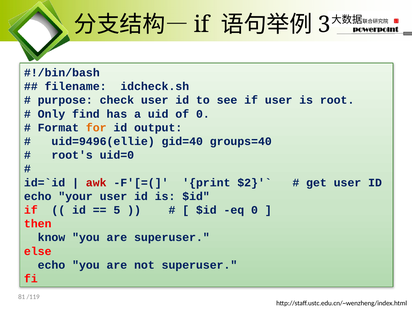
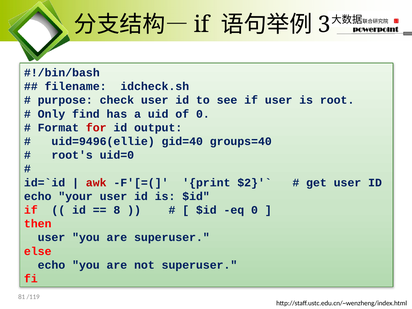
for colour: orange -> red (96, 128)
5: 5 -> 8 (117, 210)
know: know -> user (51, 238)
